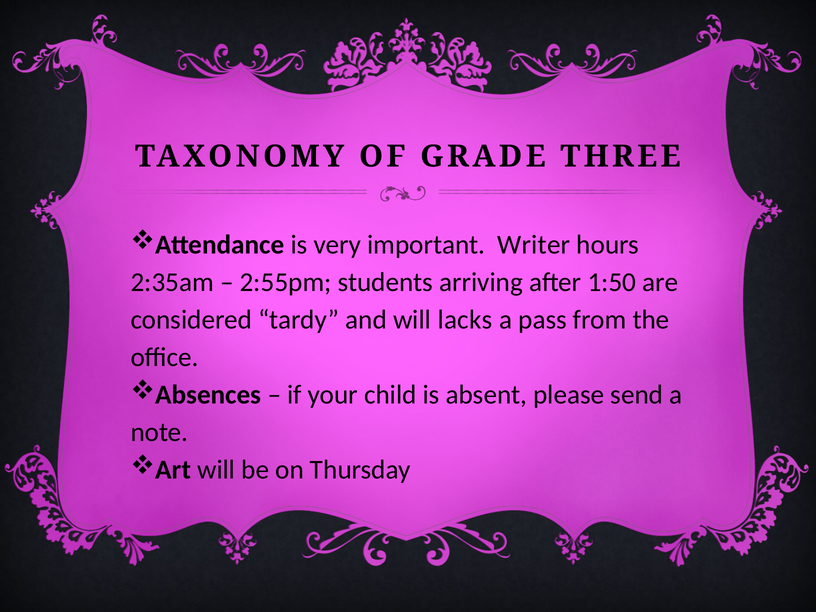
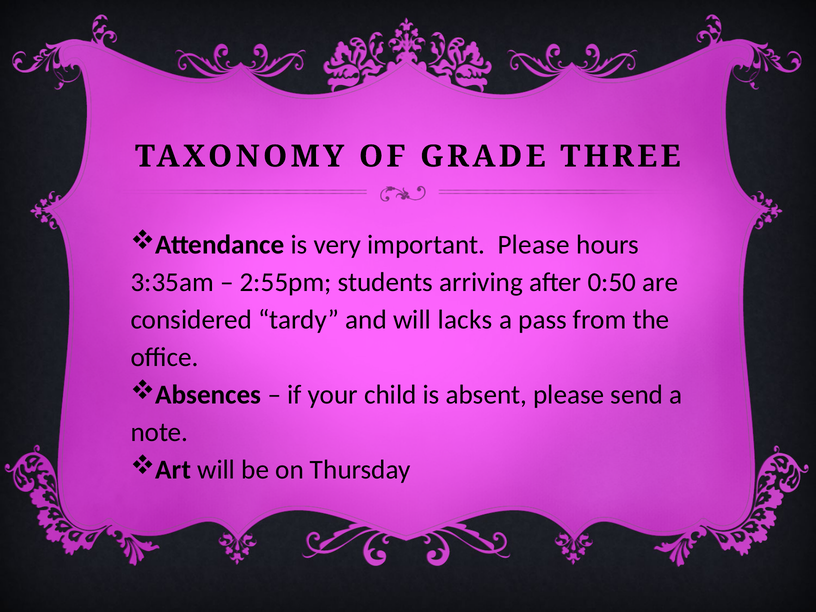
important Writer: Writer -> Please (534, 245)
2:35am: 2:35am -> 3:35am (172, 282)
1:50: 1:50 -> 0:50 (612, 282)
